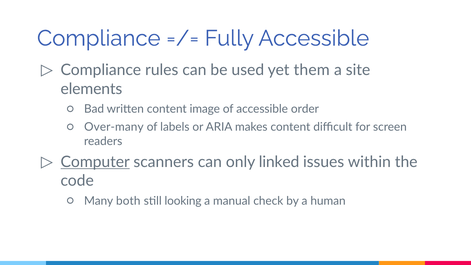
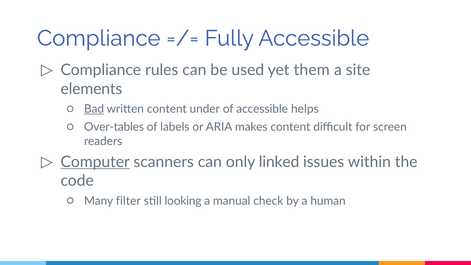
Bad underline: none -> present (94, 109)
image: image -> under (205, 109)
order: order -> helps (305, 109)
Over-many: Over-many -> Over-tables (114, 127)
both: both -> filter (128, 201)
